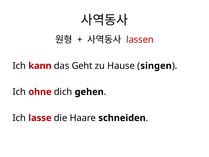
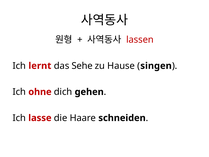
kann: kann -> lernt (40, 66)
Geht: Geht -> Sehe (82, 66)
